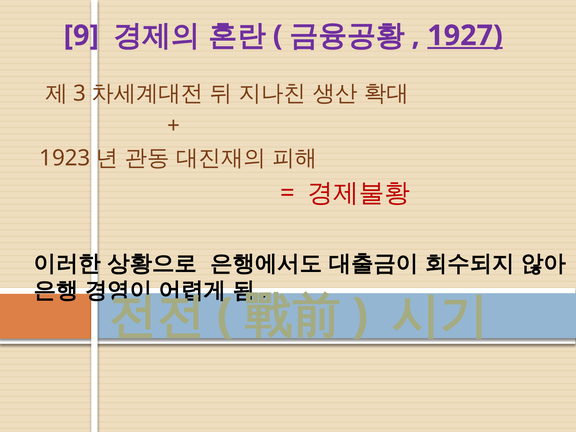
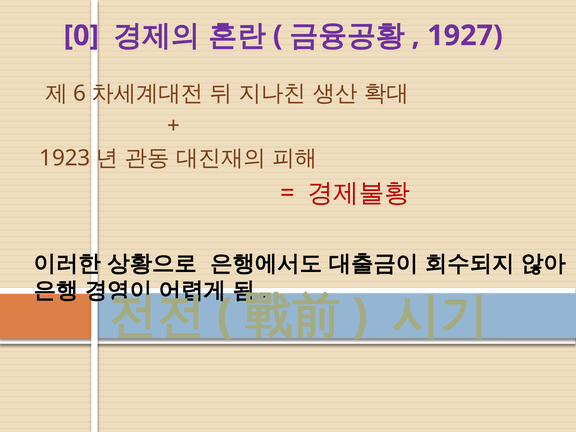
9: 9 -> 0 (81, 36)
1927 underline: present -> none (465, 36)
3: 3 -> 6 (80, 93)
